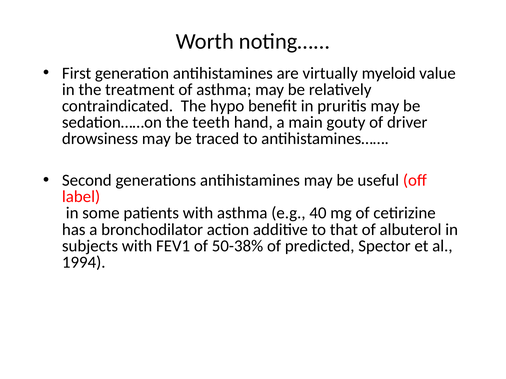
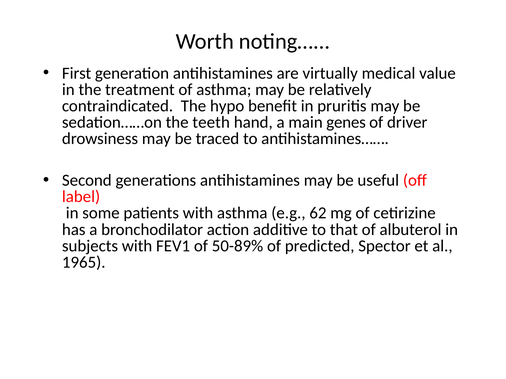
myeloid: myeloid -> medical (389, 73)
gouty: gouty -> genes (346, 123)
40: 40 -> 62 (318, 213)
50-38%: 50-38% -> 50-89% (238, 246)
1994: 1994 -> 1965 (84, 263)
